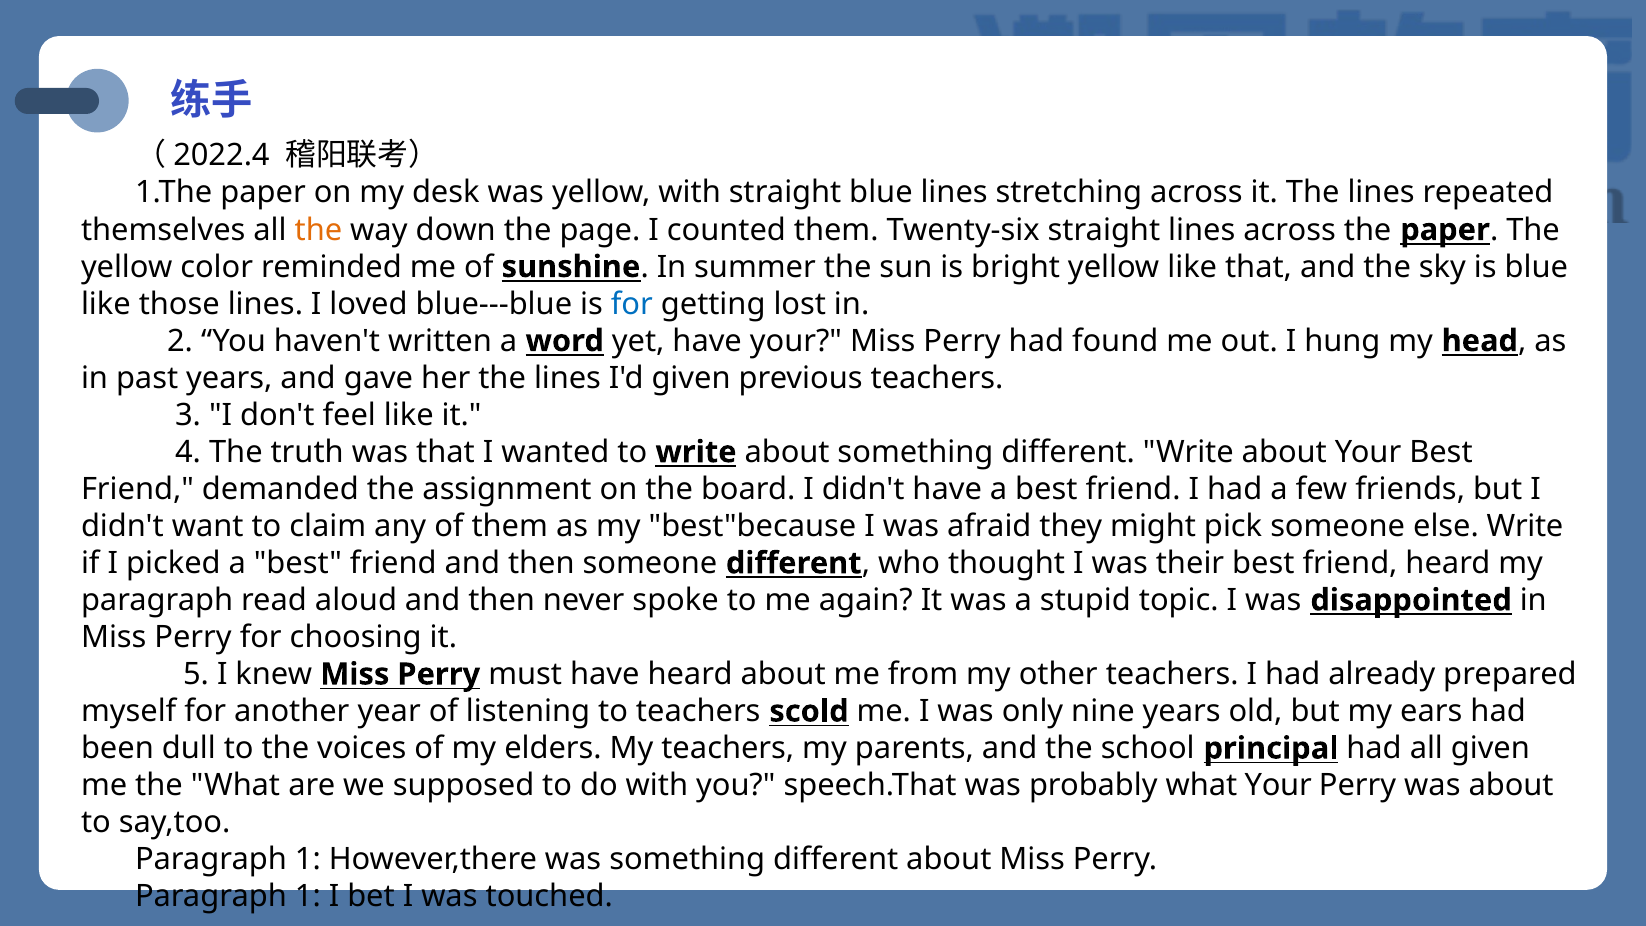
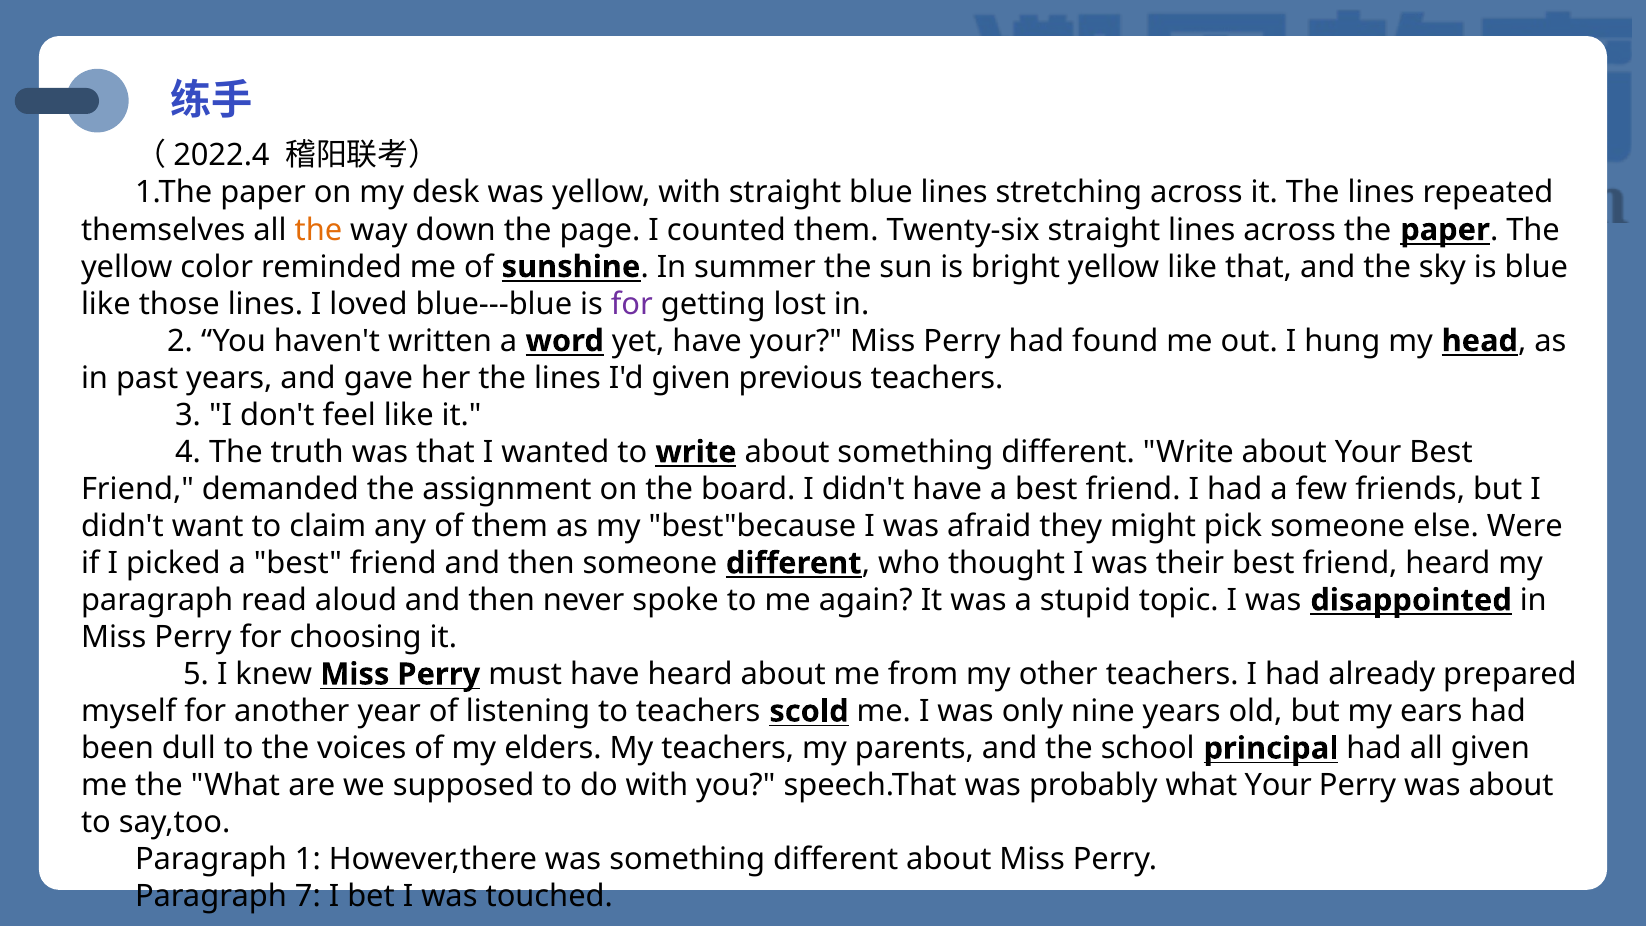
for colour: blue -> purple (632, 304)
else Write: Write -> Were (1525, 526)
1: 1 -> 7 (308, 896)
